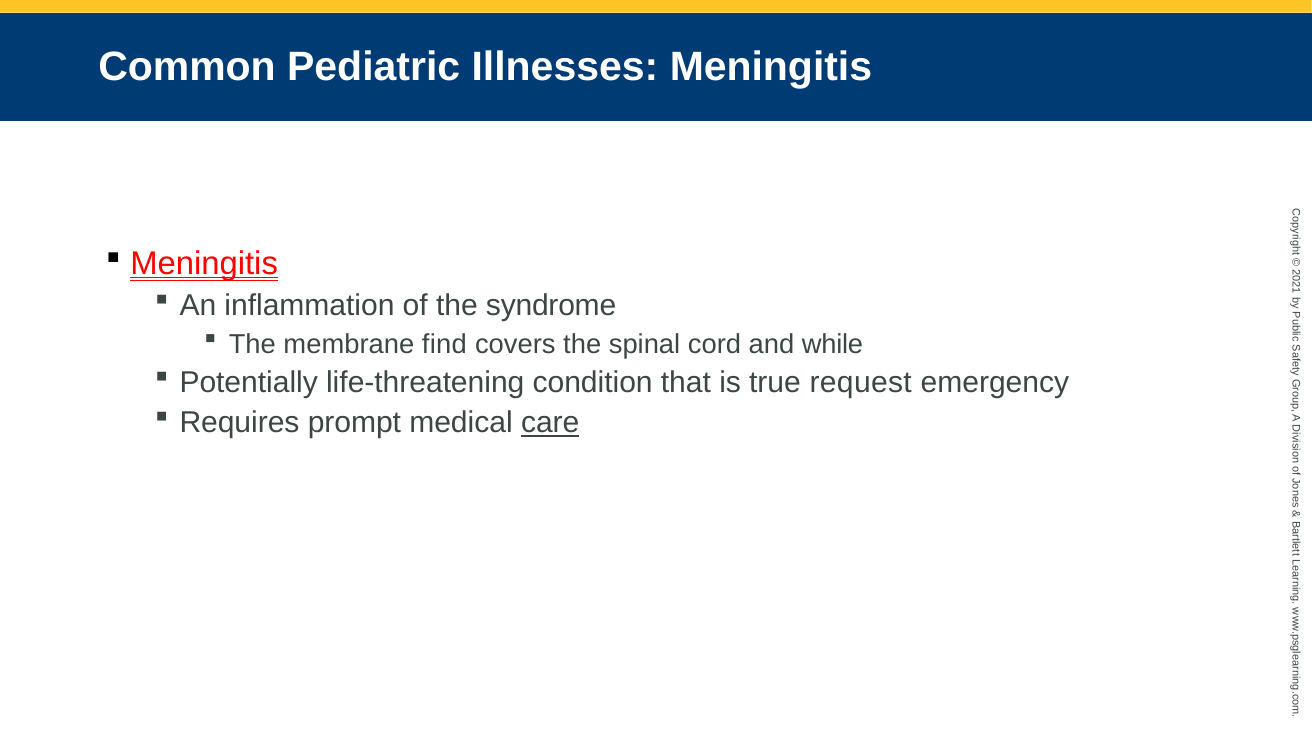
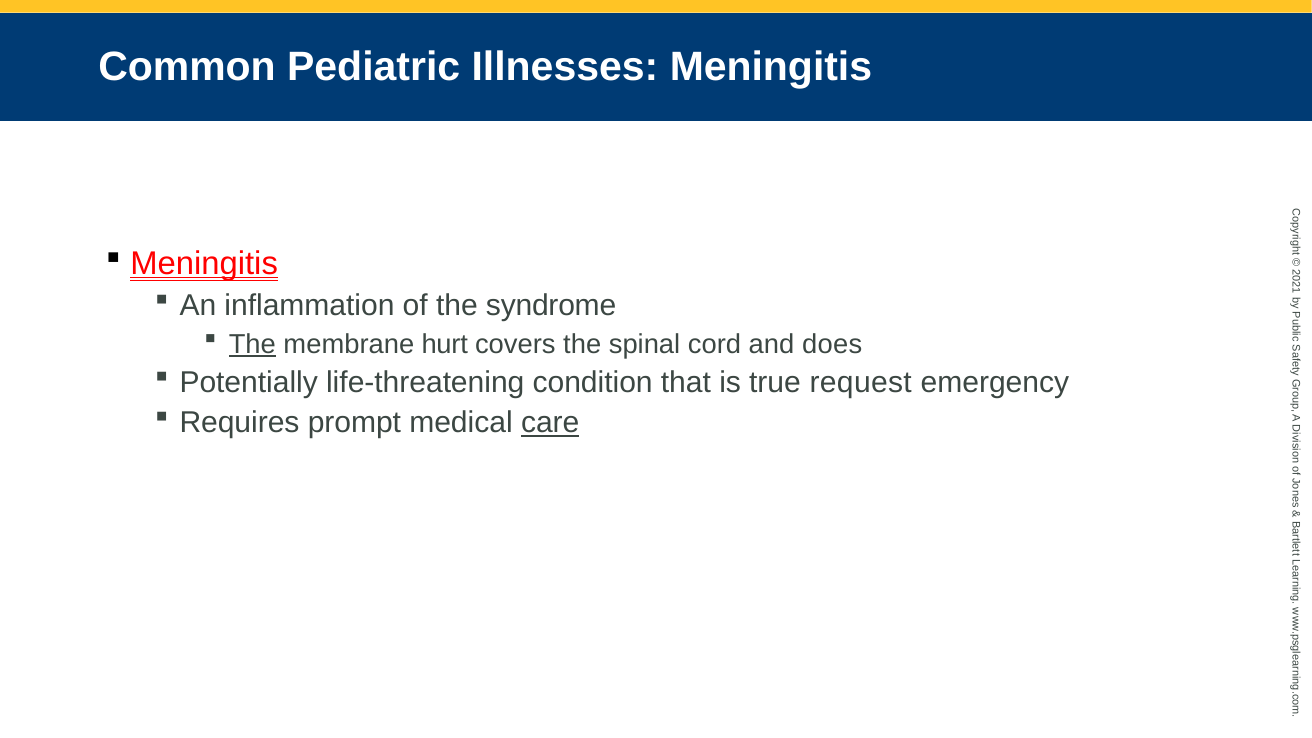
The underline: none -> present (252, 344)
find: find -> hurt (445, 344)
while: while -> does (832, 344)
